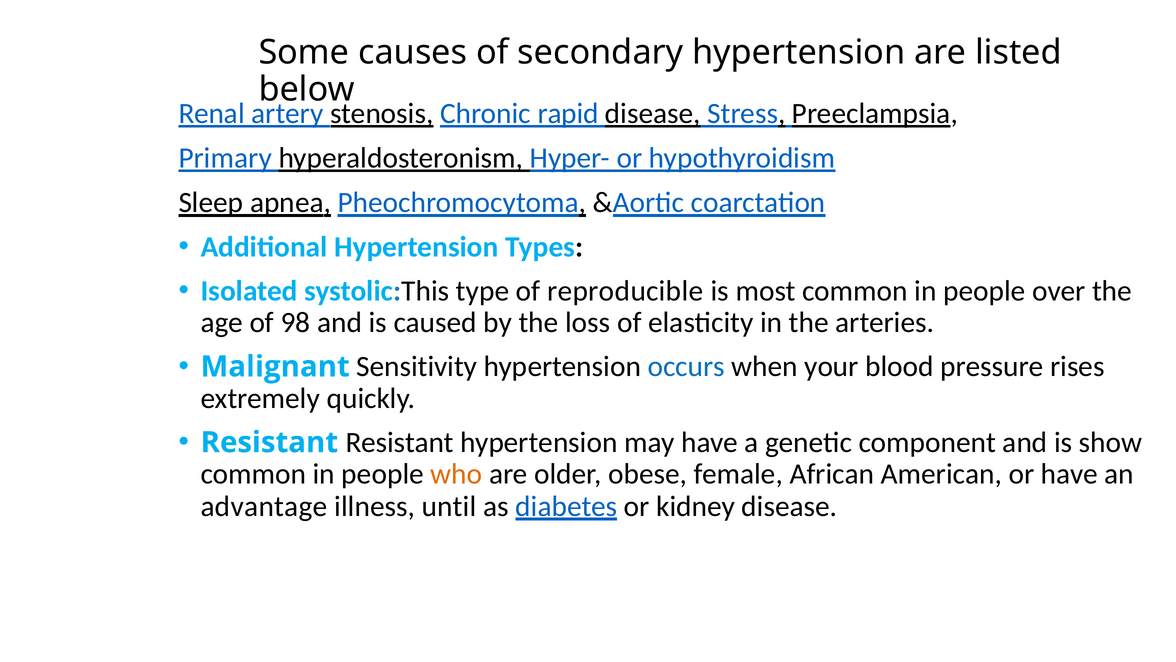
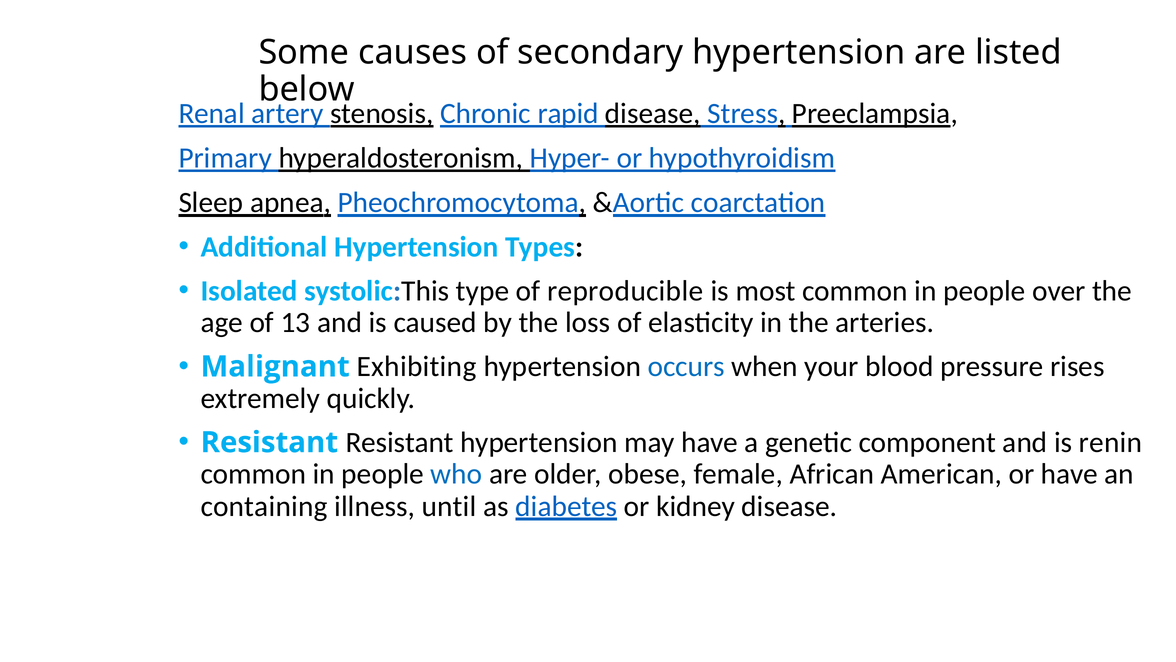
98: 98 -> 13 (295, 322)
Sensitivity: Sensitivity -> Exhibiting (417, 366)
show: show -> renin (1111, 442)
who colour: orange -> blue (456, 474)
advantage: advantage -> containing (264, 506)
